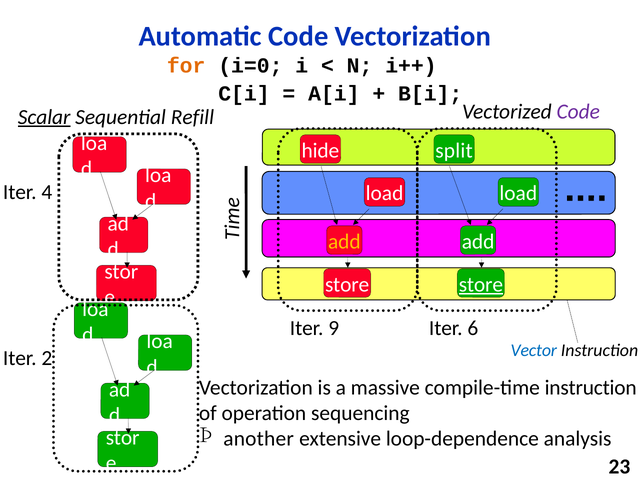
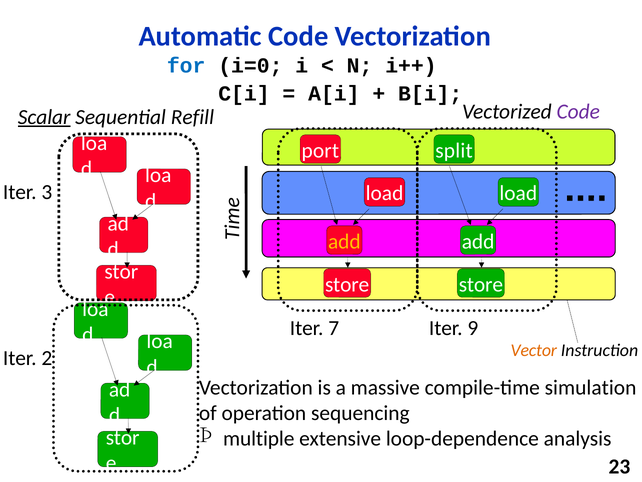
for colour: orange -> blue (186, 66)
hide: hide -> port (320, 150)
4: 4 -> 3 (47, 192)
store underline: present -> none (481, 284)
9: 9 -> 7 (334, 328)
6: 6 -> 9 (473, 328)
Vector colour: blue -> orange (534, 350)
compile-time instruction: instruction -> simulation (591, 387)
another: another -> multiple (259, 438)
